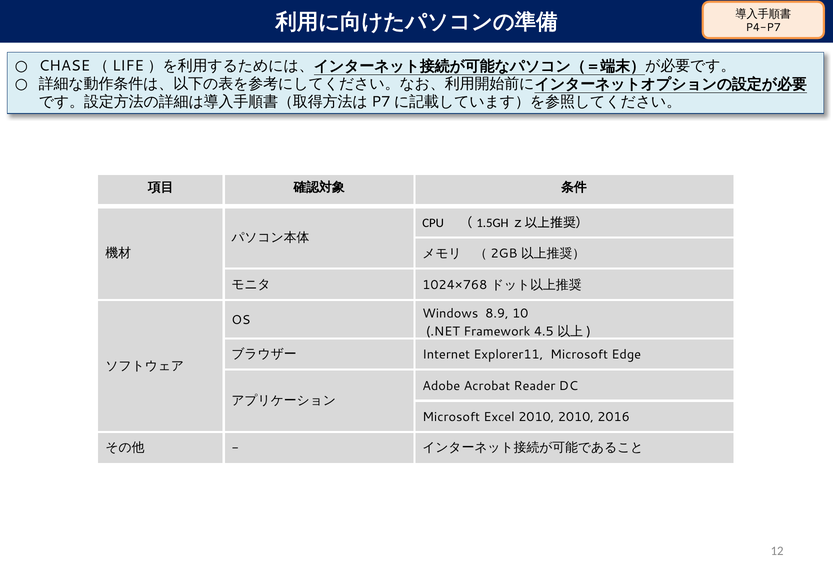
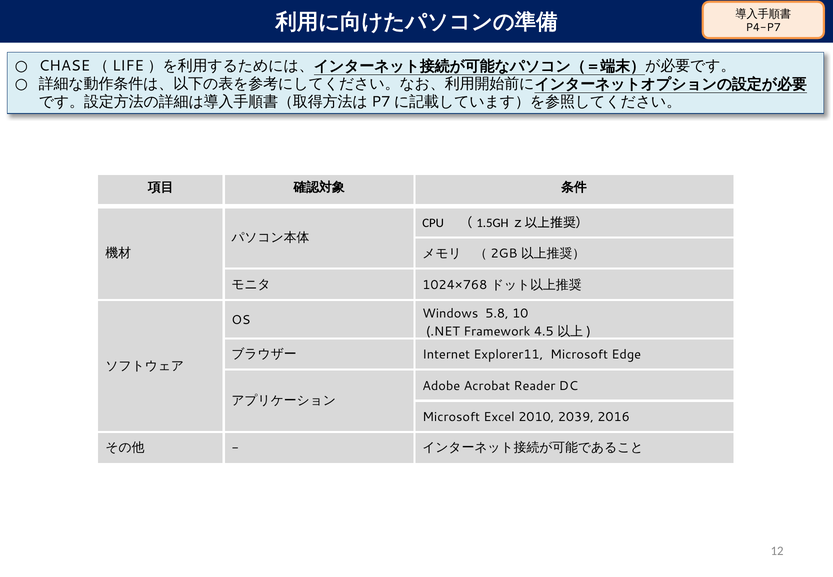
8.9: 8.9 -> 5.8 (497, 313)
2010 2010: 2010 -> 2039 (576, 417)
